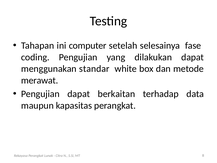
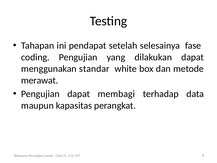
computer: computer -> pendapat (88, 46)
berkaitan: berkaitan -> membagi (116, 94)
